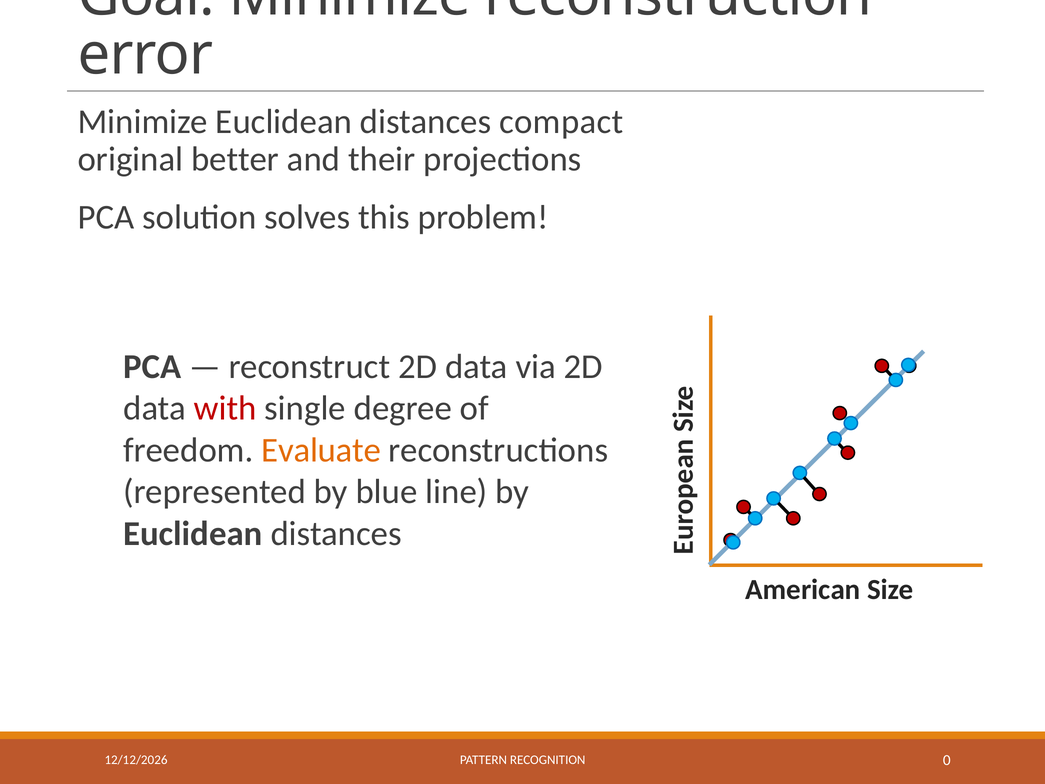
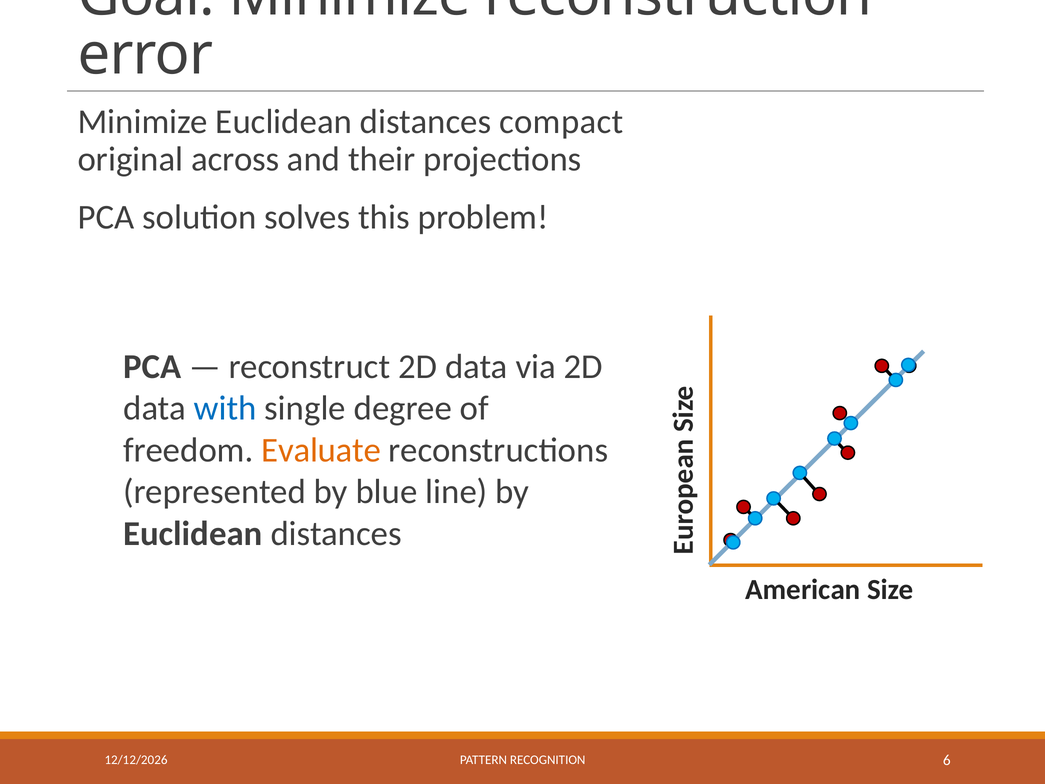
better: better -> across (235, 159)
with colour: red -> blue (225, 408)
0: 0 -> 6 (947, 760)
